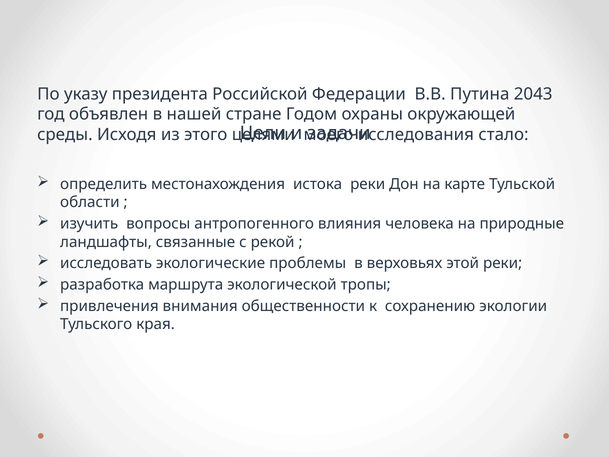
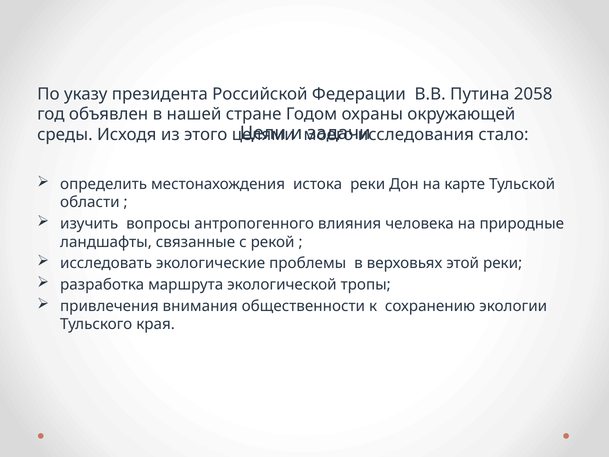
2043: 2043 -> 2058 (533, 94)
